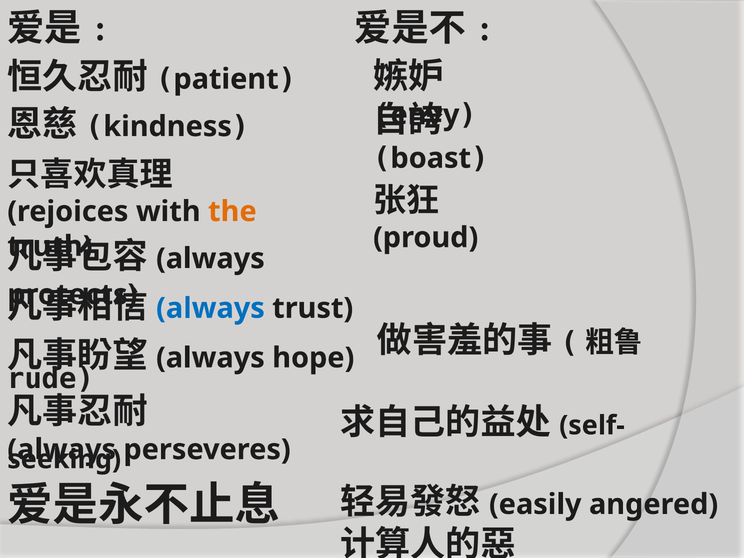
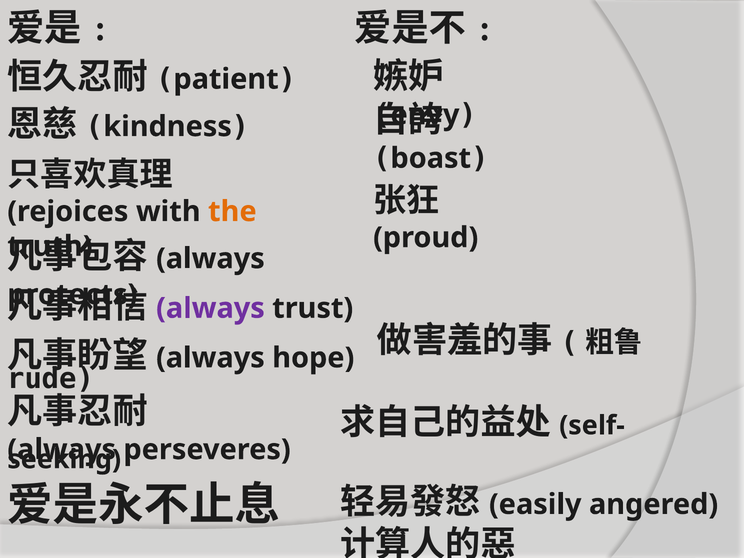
always colour: blue -> purple (210, 308)
